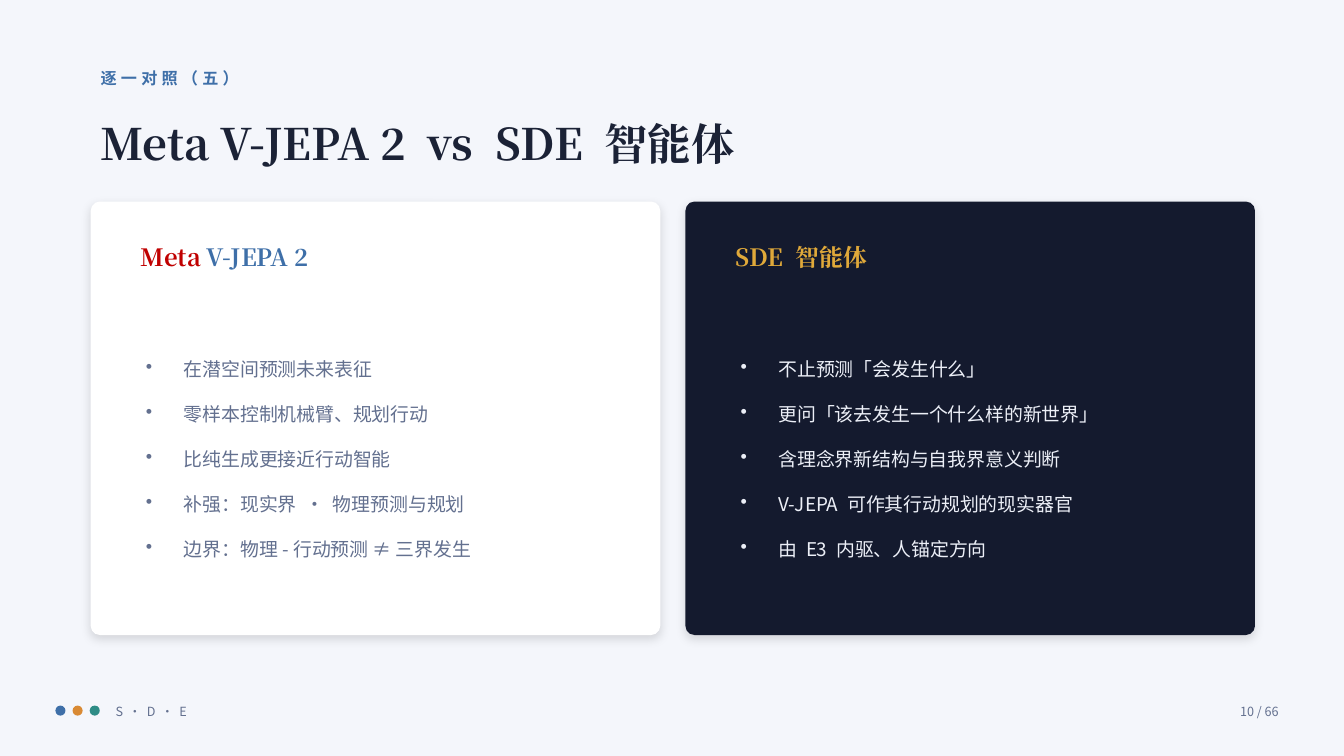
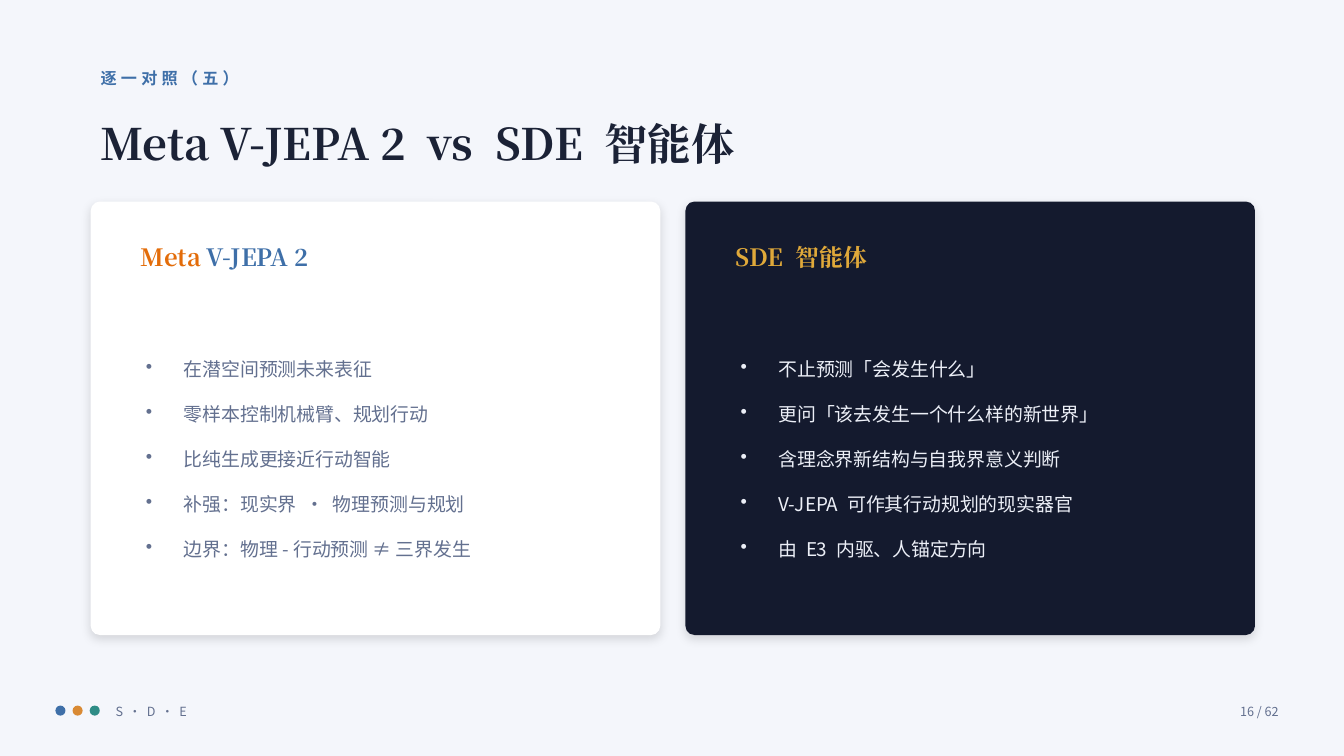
Meta colour: red -> orange (171, 259)
10: 10 -> 16 (1247, 712)
66: 66 -> 62 (1272, 712)
